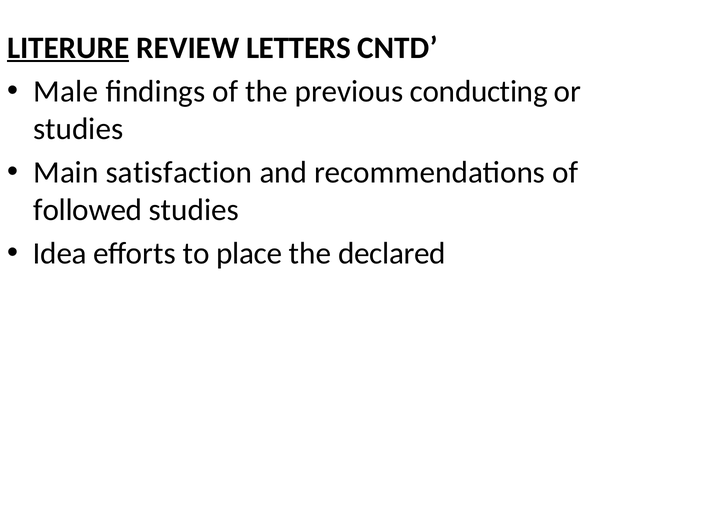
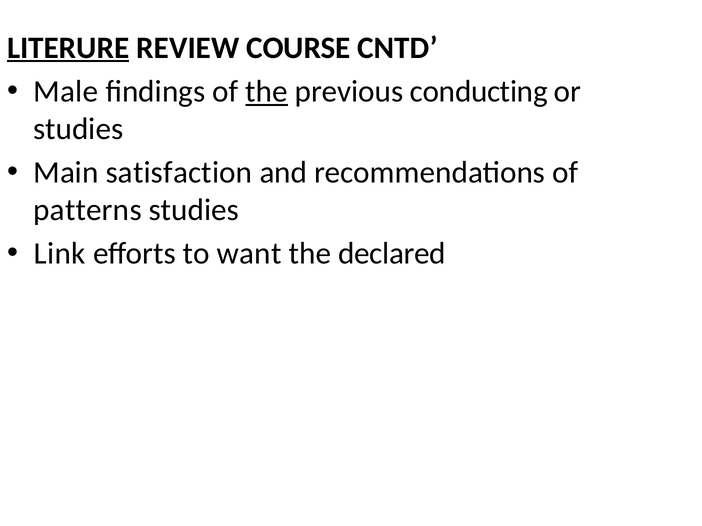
LETTERS: LETTERS -> COURSE (298, 48)
the underline: none -> present (267, 92)
followed: followed -> patterns (88, 210)
Idea: Idea -> Link (60, 254)
place: place -> want (249, 254)
